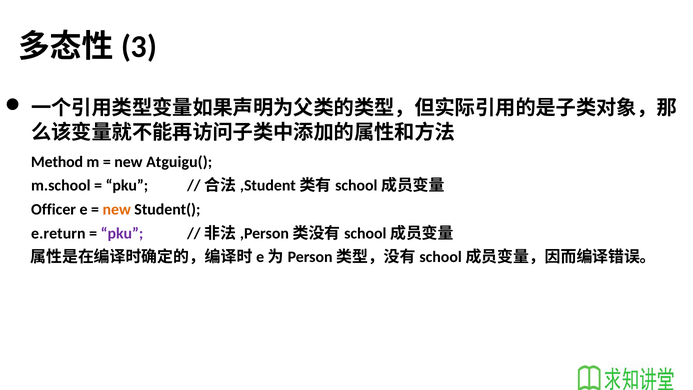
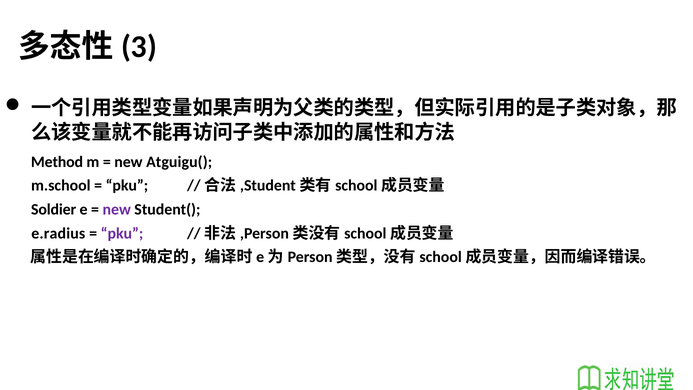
Officer: Officer -> Soldier (54, 209)
new colour: orange -> purple (117, 209)
e.return: e.return -> e.radius (58, 233)
